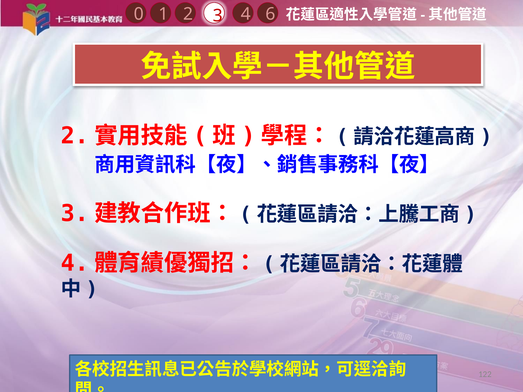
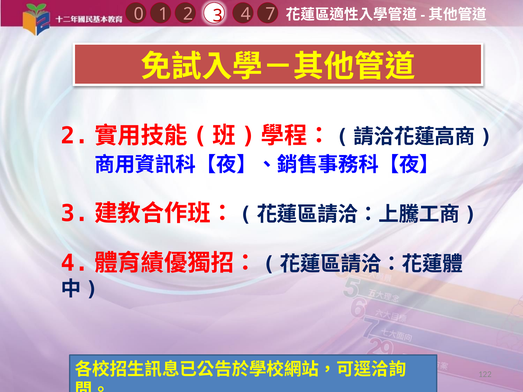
6: 6 -> 7 (270, 14)
